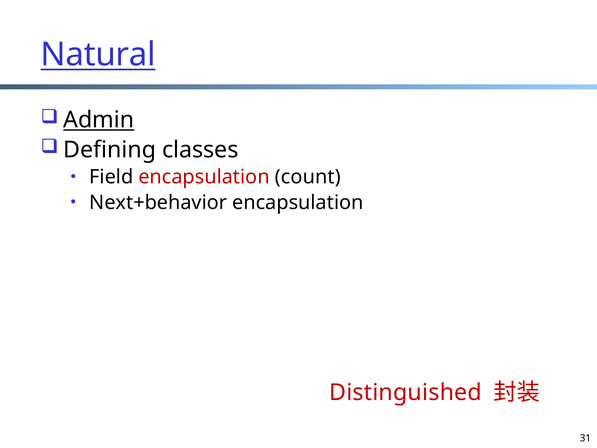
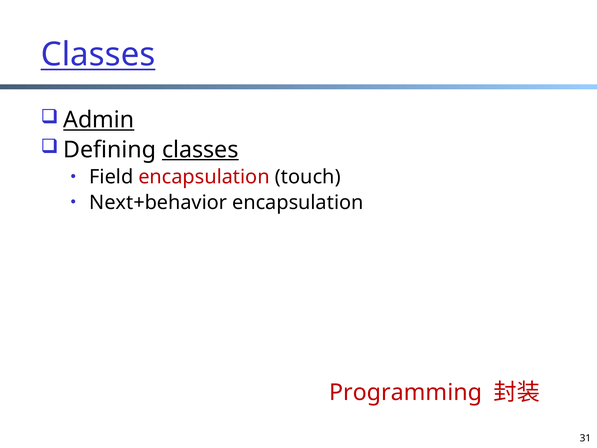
Natural: Natural -> Classes (98, 55)
classes underline: none -> present (200, 150)
count: count -> touch (308, 177)
Distinguished: Distinguished -> Programming (406, 392)
